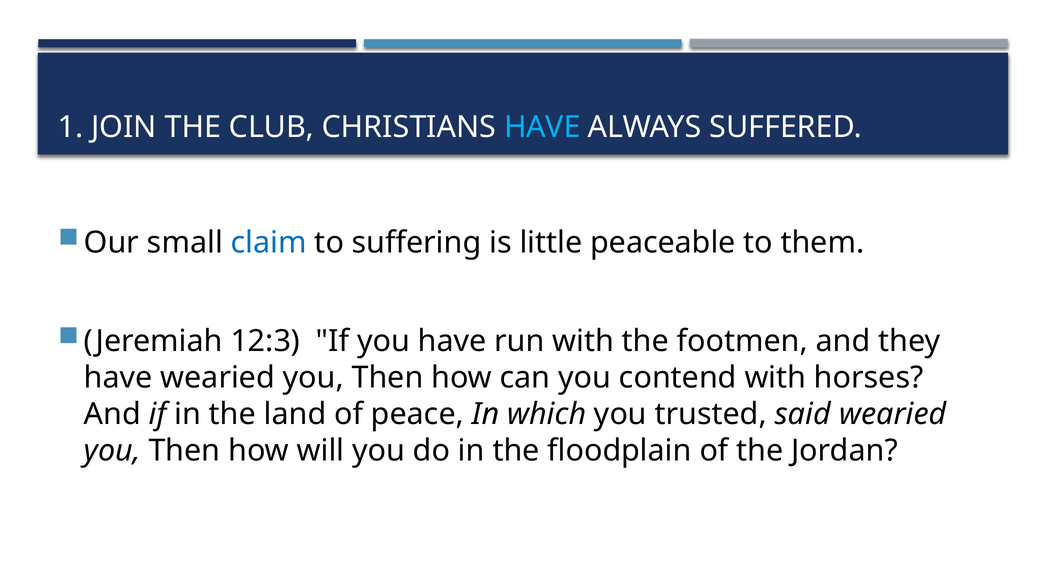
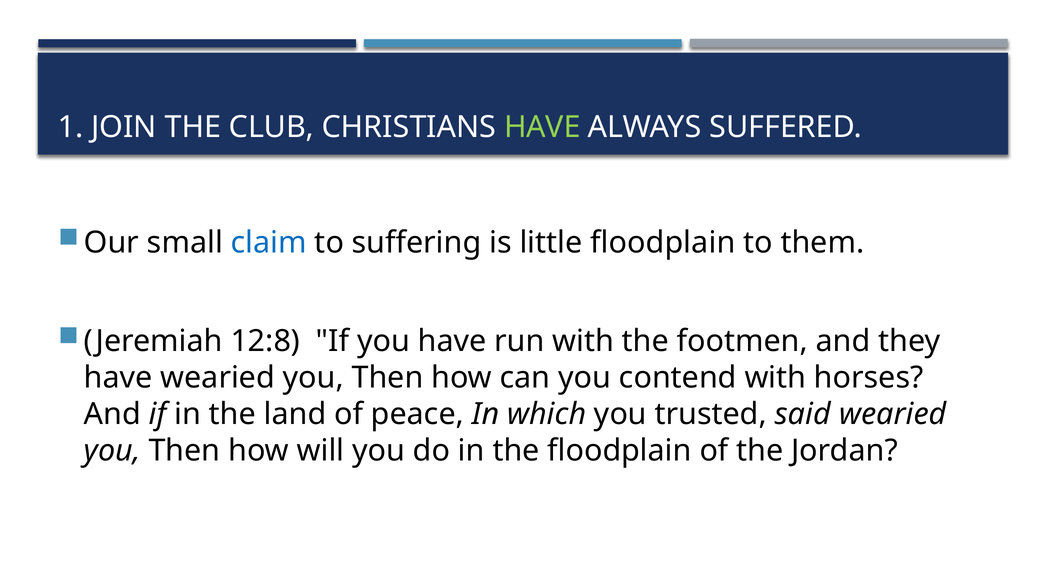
HAVE colour: light blue -> light green (542, 127)
little peaceable: peaceable -> floodplain (663, 243)
12:3: 12:3 -> 12:8 (265, 341)
